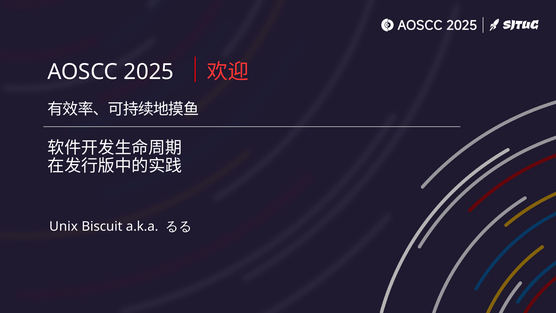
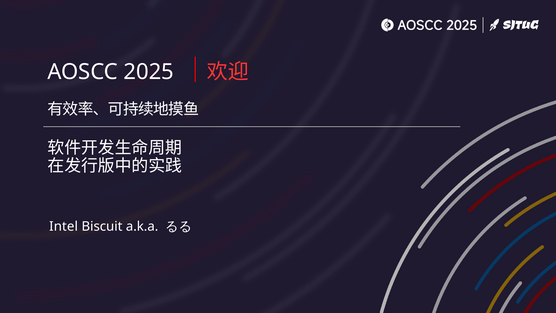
Unix: Unix -> Intel (64, 226)
